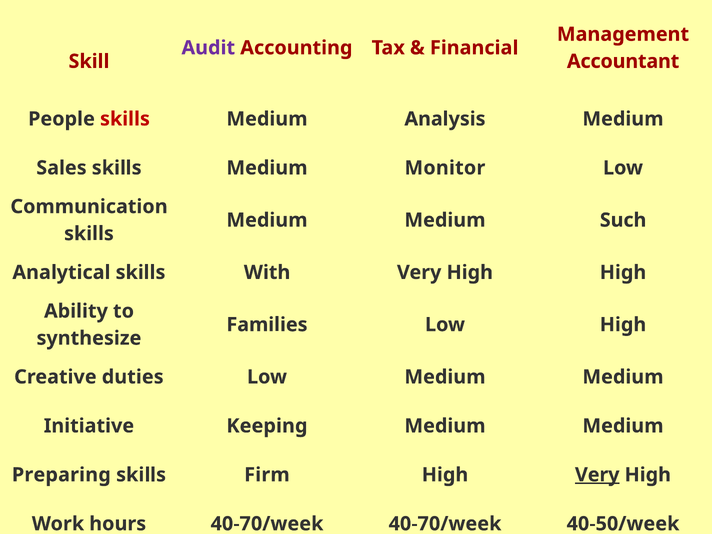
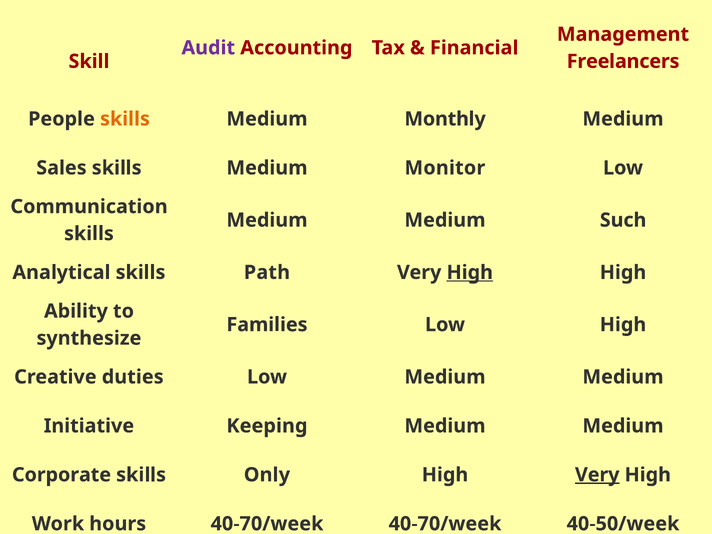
Accountant: Accountant -> Freelancers (623, 61)
skills colour: red -> orange (125, 119)
Analysis: Analysis -> Monthly (445, 119)
With: With -> Path (267, 272)
High underline: none -> present (470, 272)
Preparing: Preparing -> Corporate (62, 475)
Firm: Firm -> Only (267, 475)
